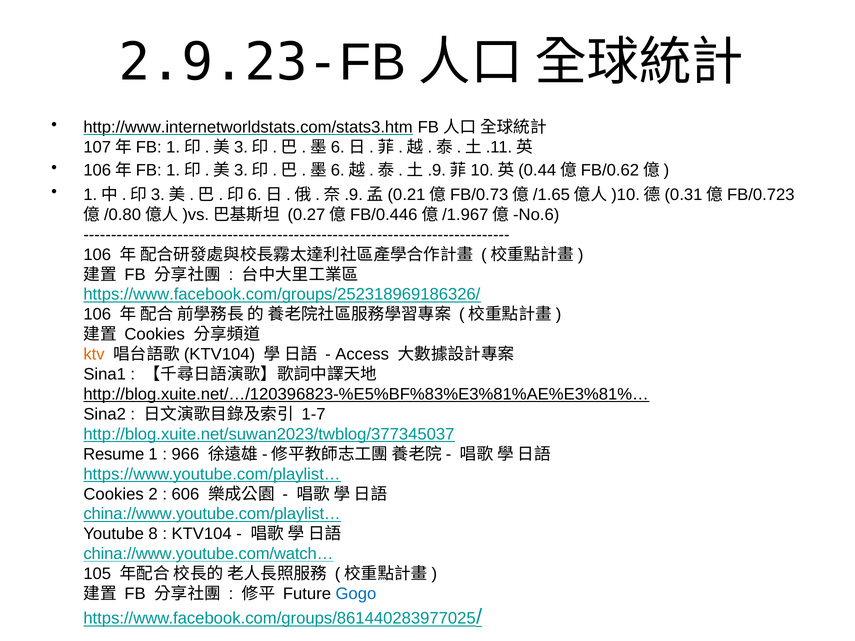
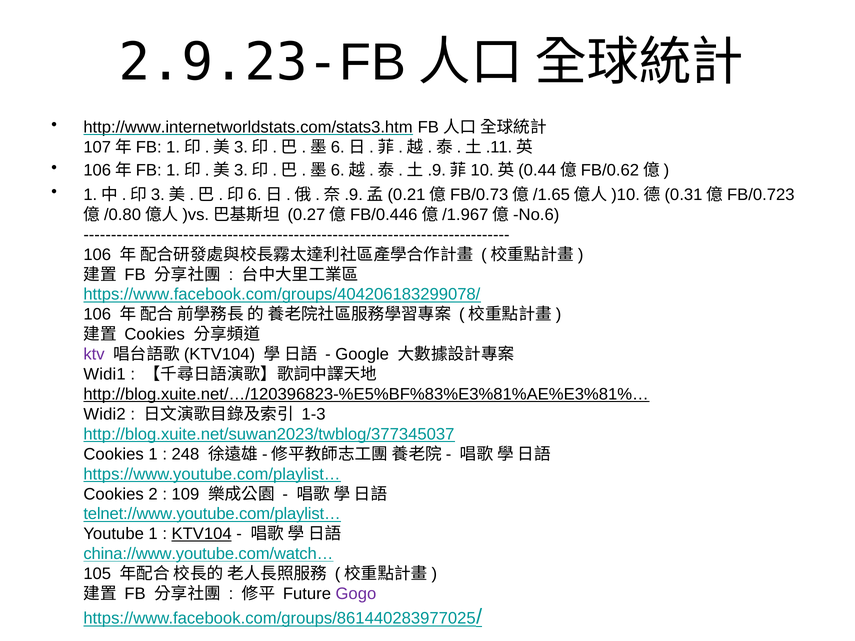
https://www.facebook.com/groups/252318969186326/: https://www.facebook.com/groups/252318969186326/ -> https://www.facebook.com/groups/404206183299078/ (282, 295)
ktv colour: orange -> purple (94, 354)
Access: Access -> Google (362, 354)
Sina1: Sina1 -> Widi1 (105, 374)
Sina2: Sina2 -> Widi2 (105, 414)
1-7: 1-7 -> 1-3 (314, 414)
Resume: Resume -> Cookies (114, 454)
966: 966 -> 248 (185, 454)
606: 606 -> 109 (185, 494)
china://www.youtube.com/playlist…: china://www.youtube.com/playlist… -> telnet://www.youtube.com/playlist… (212, 514)
Youtube 8: 8 -> 1 (153, 534)
KTV104 underline: none -> present (202, 534)
Gogo colour: blue -> purple (356, 594)
